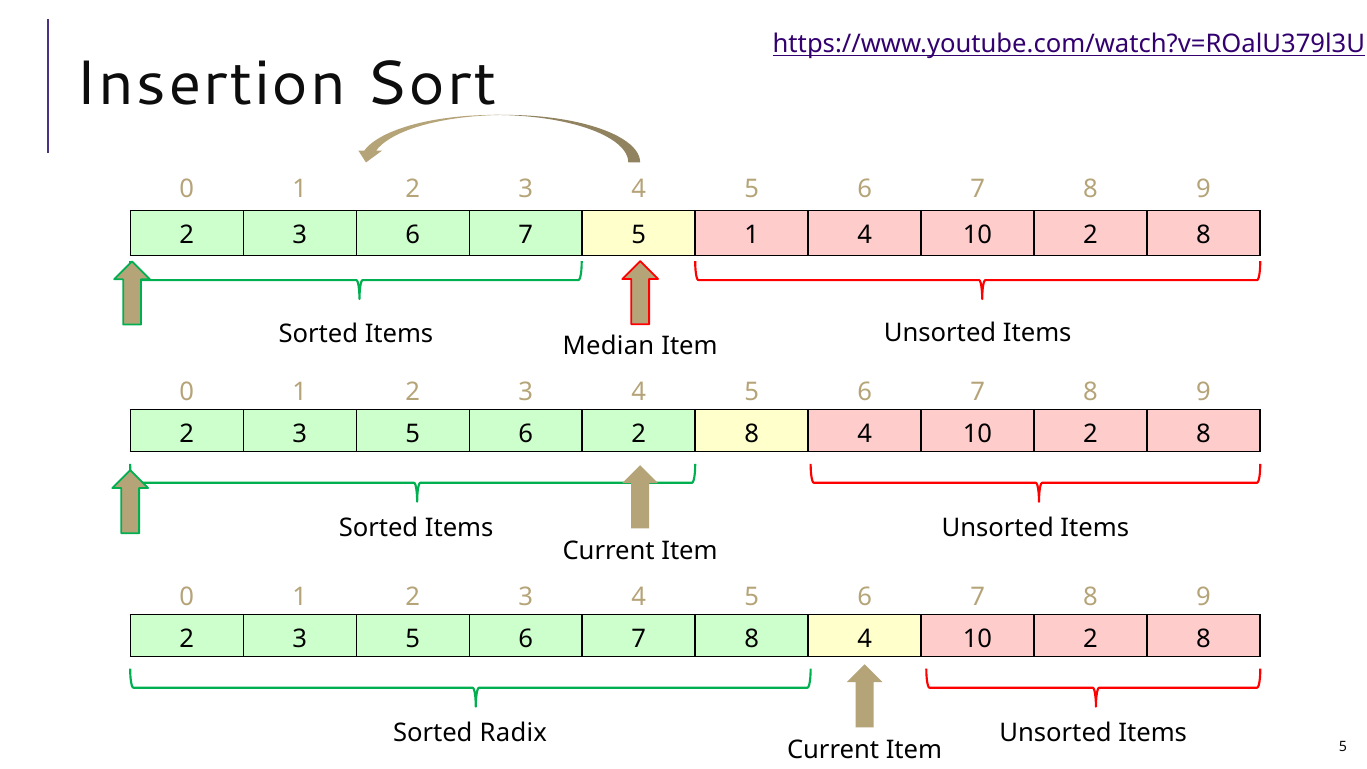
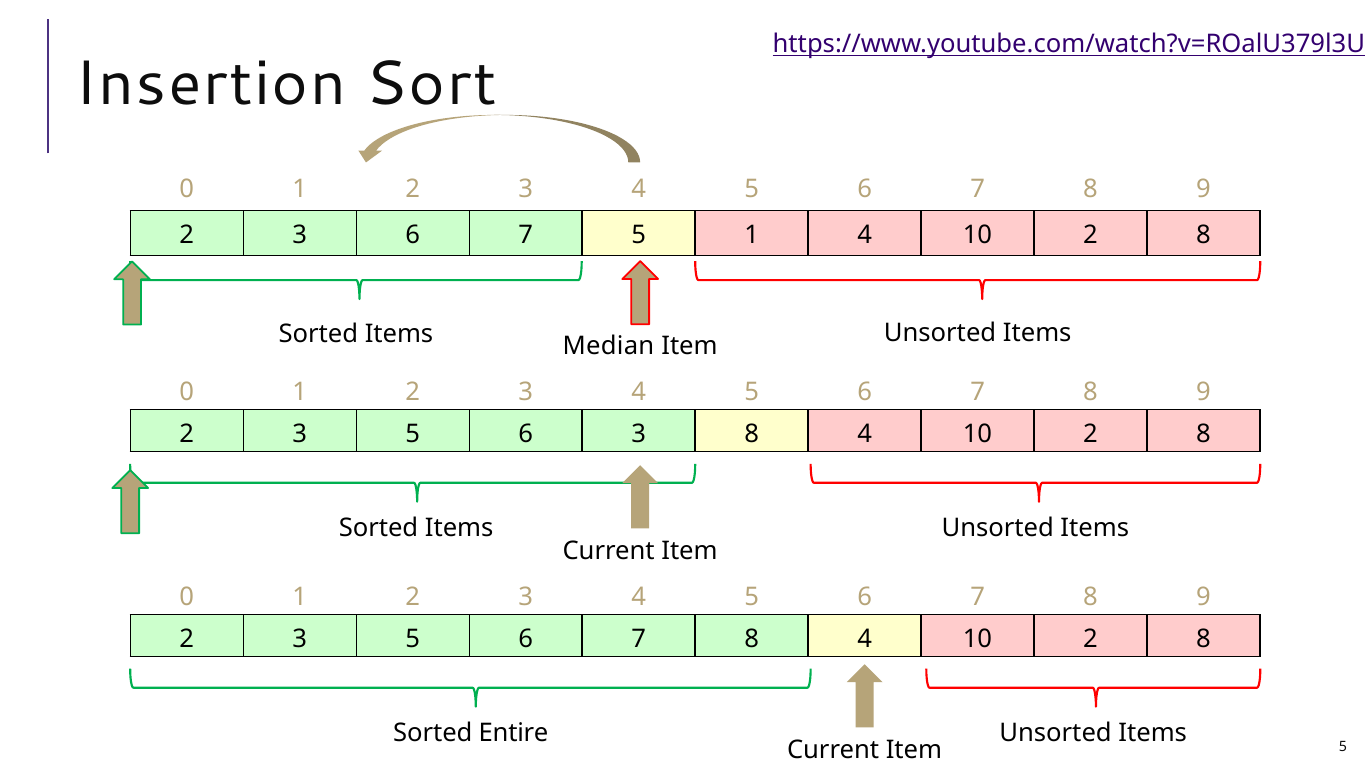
6 2: 2 -> 3 (639, 434)
Radix: Radix -> Entire (514, 733)
